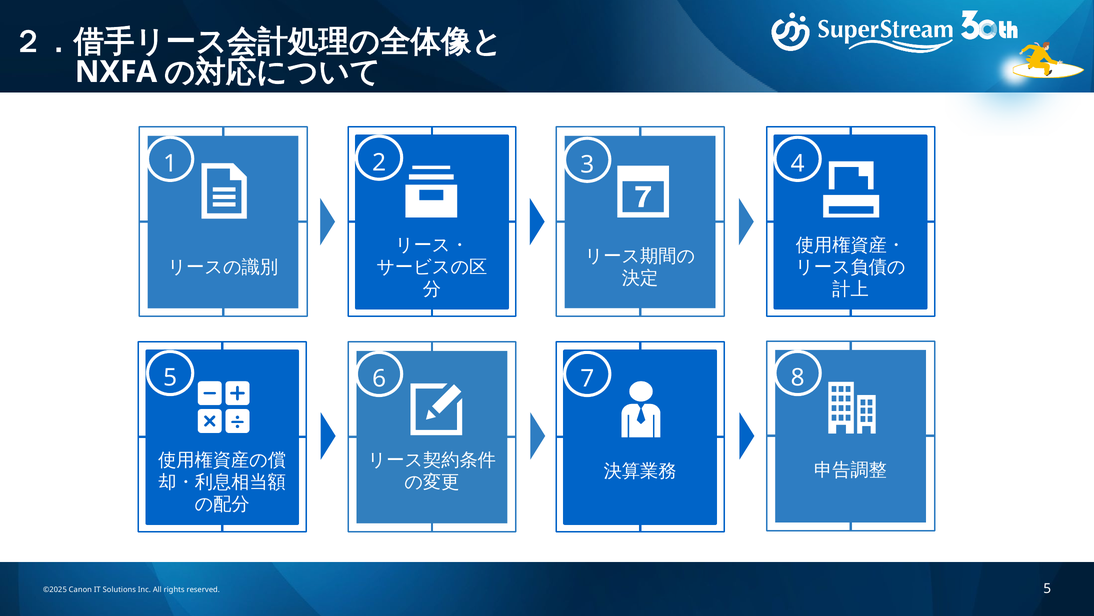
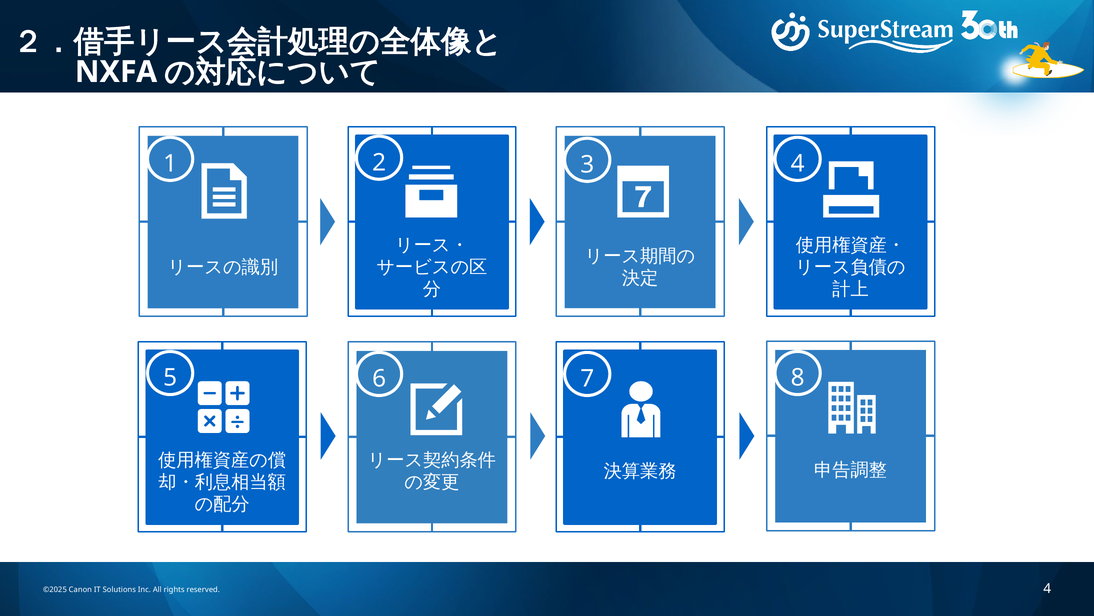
reserved 5: 5 -> 4 (1047, 588)
